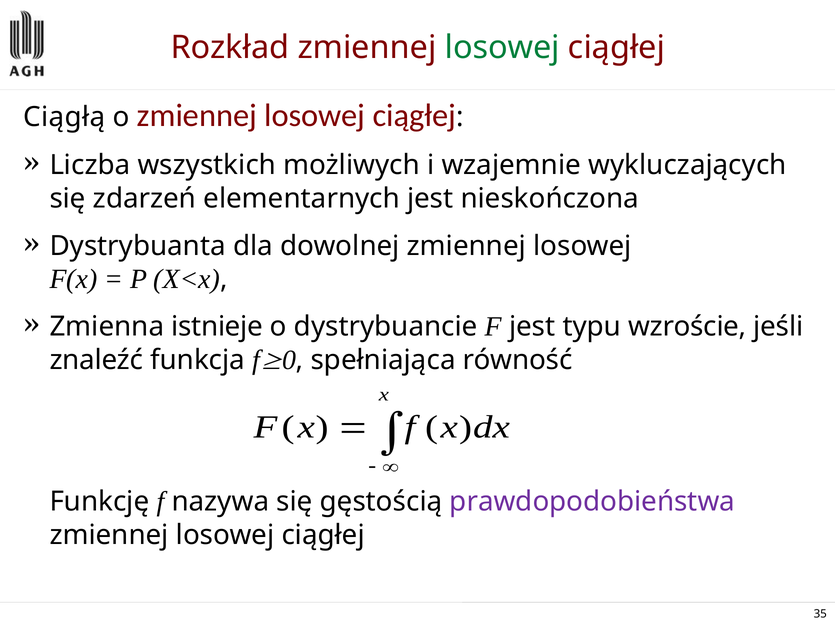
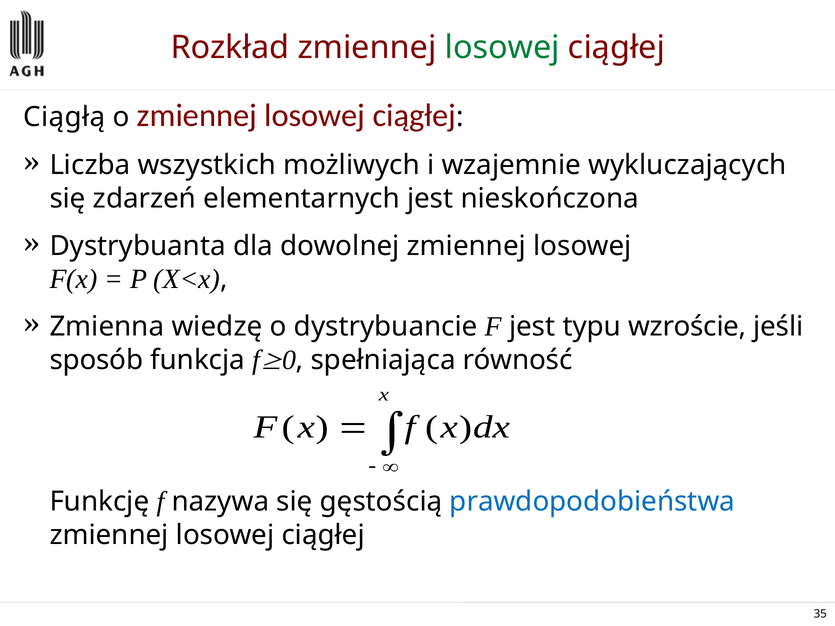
istnieje: istnieje -> wiedzę (217, 327)
znaleźć: znaleźć -> sposób (96, 360)
prawdopodobieństwa colour: purple -> blue (592, 502)
